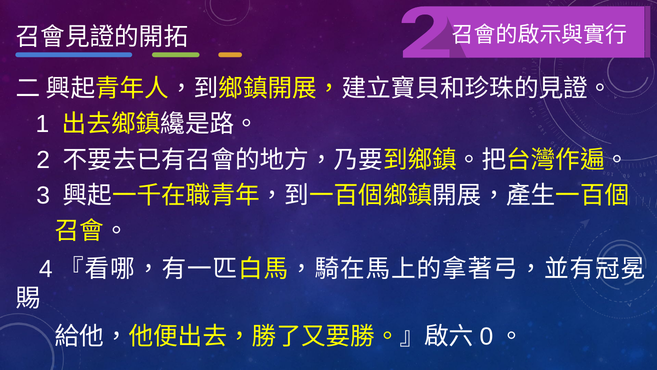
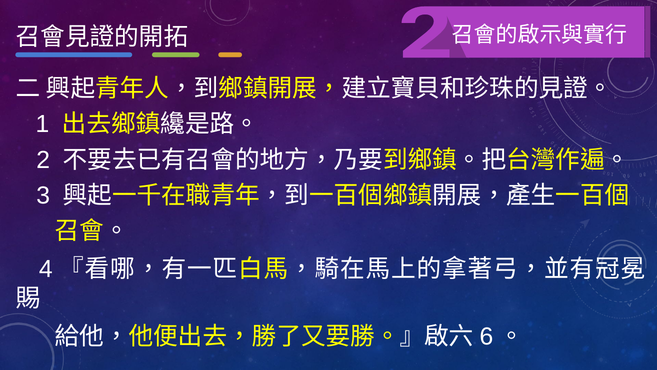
0: 0 -> 6 (486, 336)
